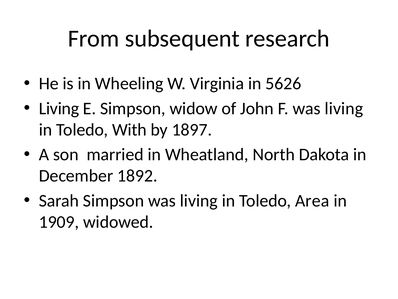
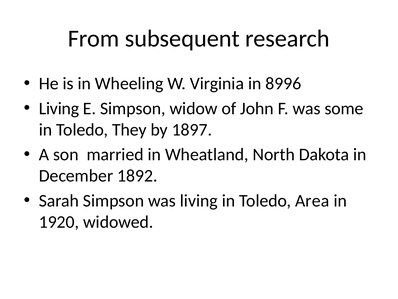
5626: 5626 -> 8996 (283, 84)
F was living: living -> some (344, 108)
With: With -> They (129, 130)
1909: 1909 -> 1920 (59, 222)
